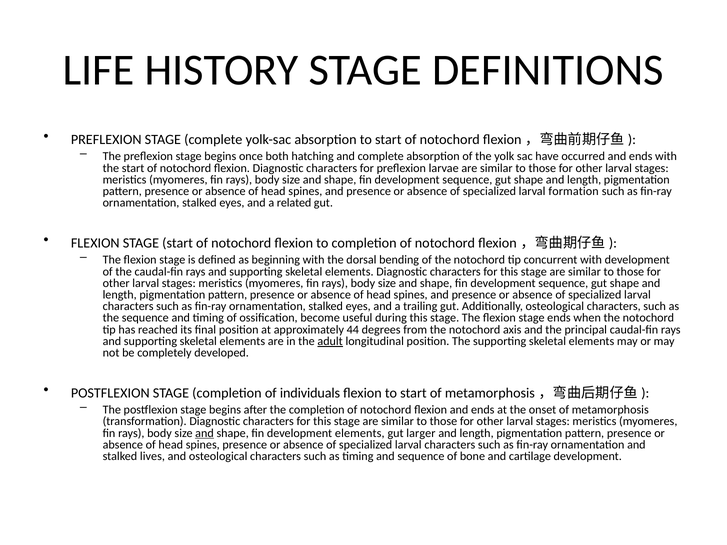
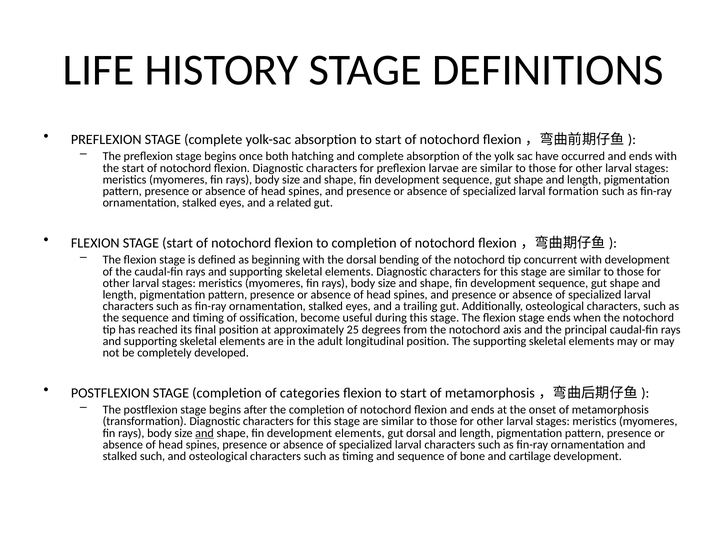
44: 44 -> 25 (353, 330)
adult underline: present -> none (330, 341)
individuals: individuals -> categories (310, 393)
gut larger: larger -> dorsal (421, 433)
stalked lives: lives -> such (153, 456)
